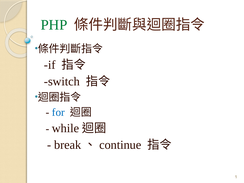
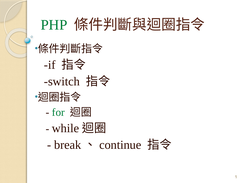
for colour: blue -> green (58, 112)
